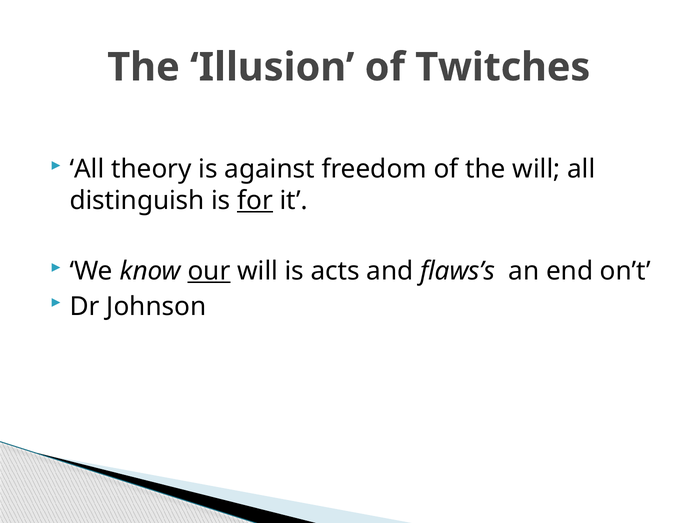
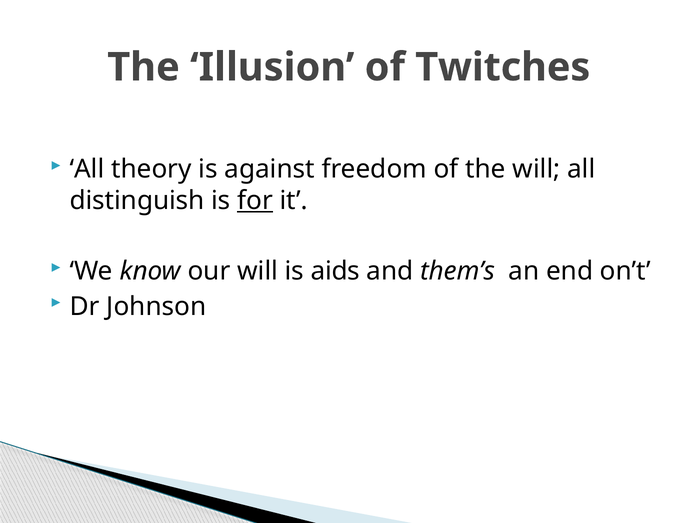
our underline: present -> none (209, 271)
acts: acts -> aids (335, 271)
flaws’s: flaws’s -> them’s (458, 271)
